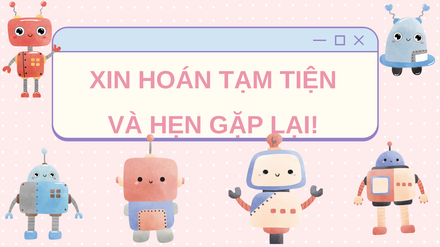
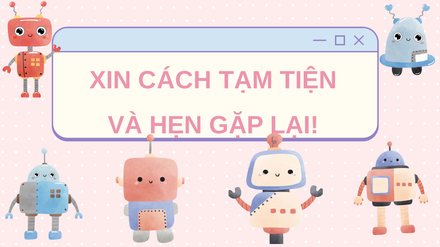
HOÁN: HOÁN -> CÁCH (175, 81)
